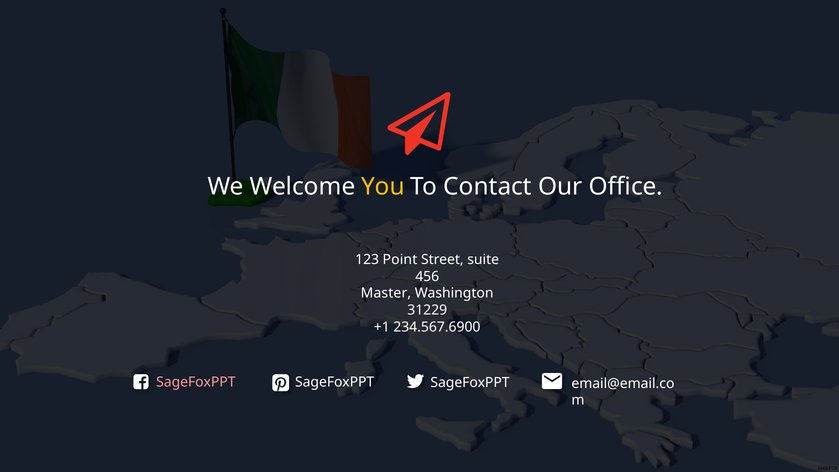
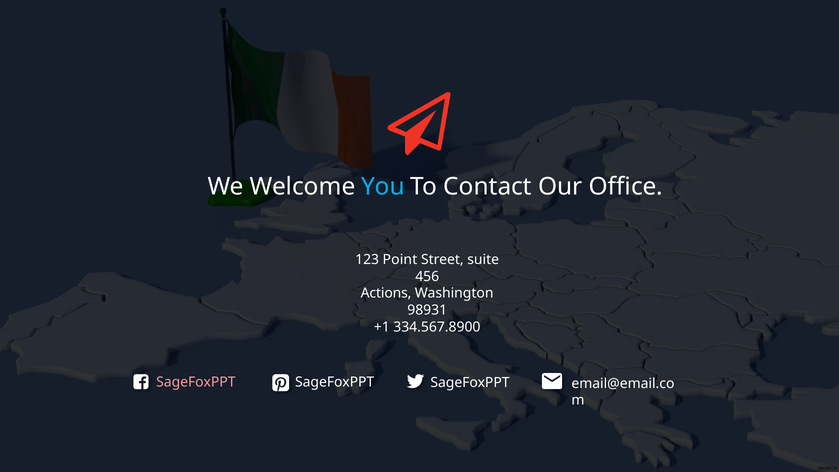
You colour: yellow -> light blue (383, 186)
Master: Master -> Actions (386, 293)
31229: 31229 -> 98931 (427, 310)
234.567.6900: 234.567.6900 -> 334.567.8900 (437, 327)
